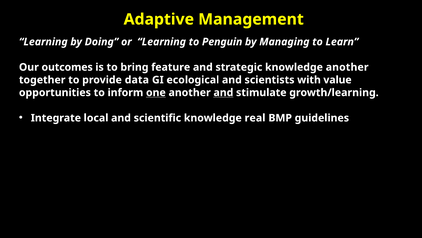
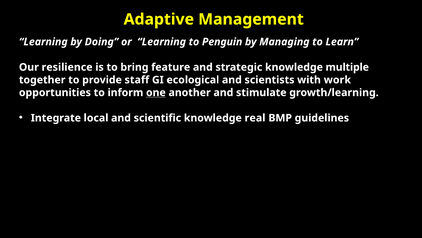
outcomes: outcomes -> resilience (67, 67)
knowledge another: another -> multiple (347, 67)
data: data -> staff (137, 80)
value: value -> work (337, 80)
and underline: present -> none (223, 92)
